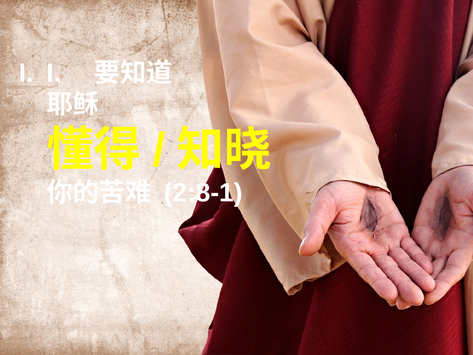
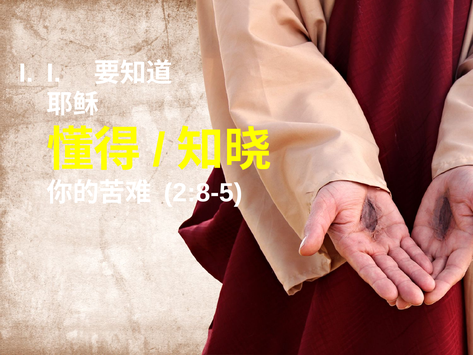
2:8-1: 2:8-1 -> 2:8-5 (203, 193)
